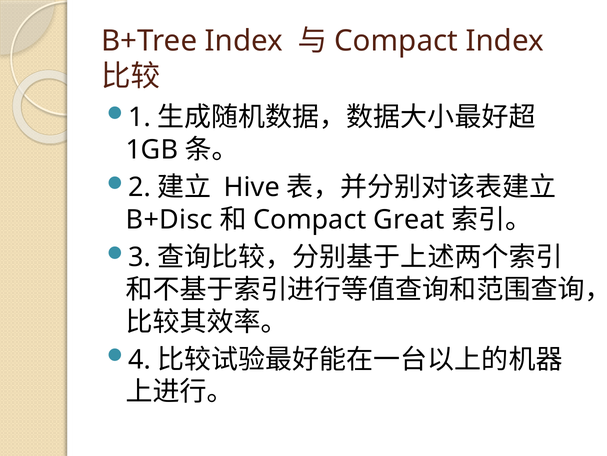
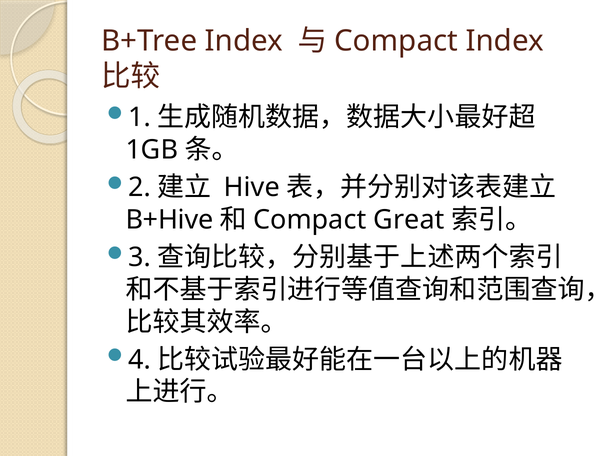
B+Disc: B+Disc -> B+Hive (169, 219)
